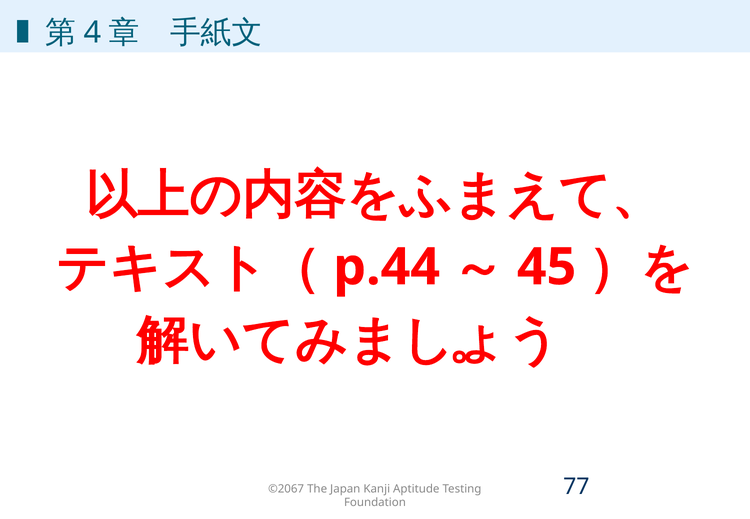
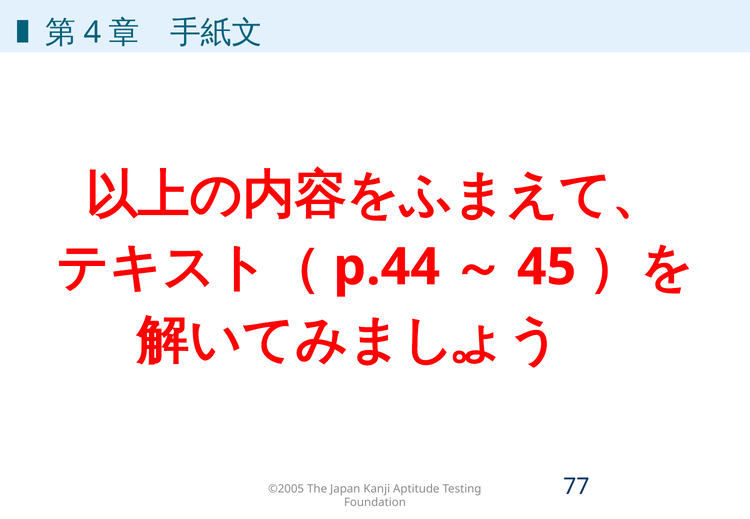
©2067: ©2067 -> ©2005 (286, 489)
